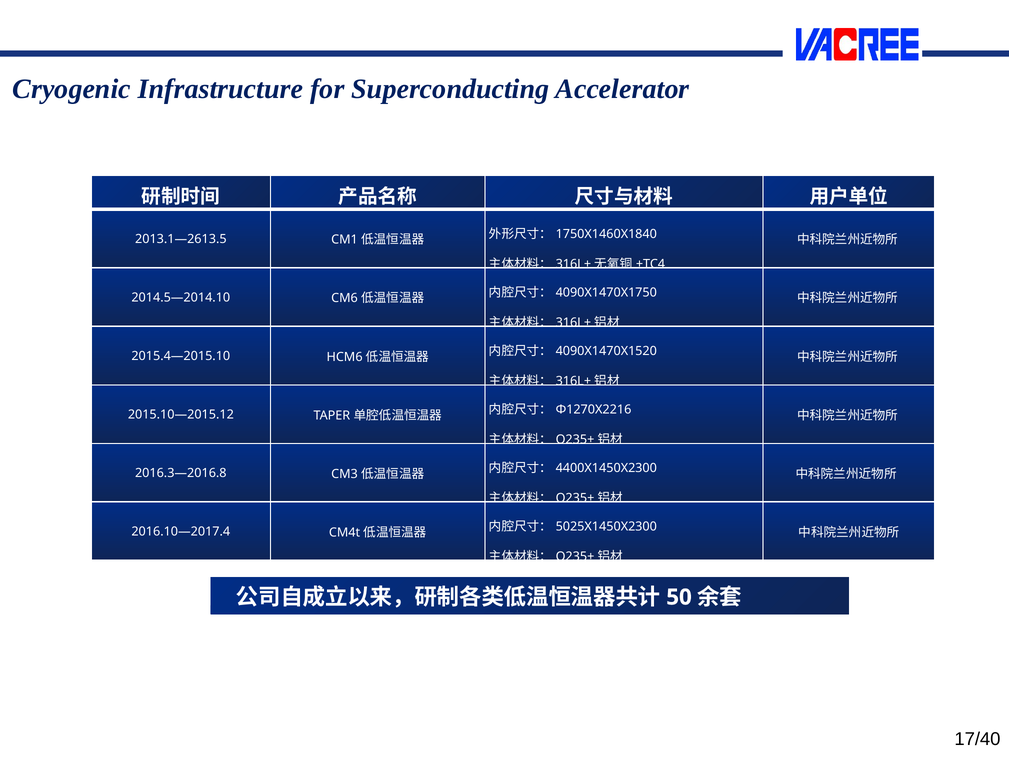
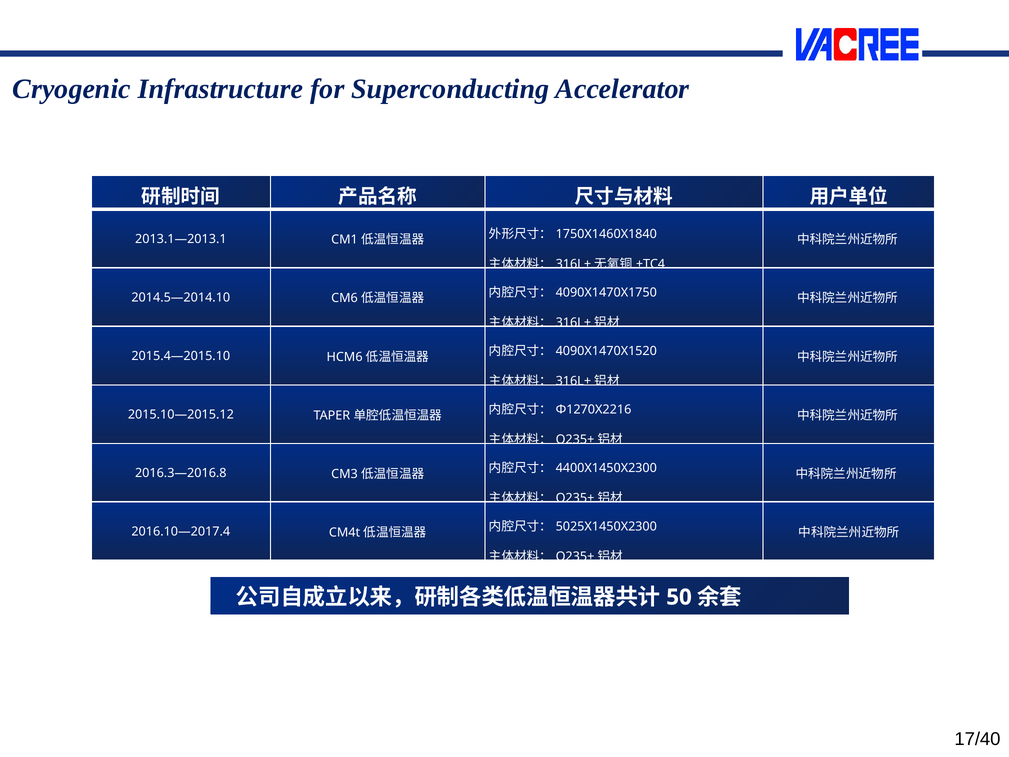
2013.1—2613.5: 2013.1—2613.5 -> 2013.1—2013.1 (181, 239)
